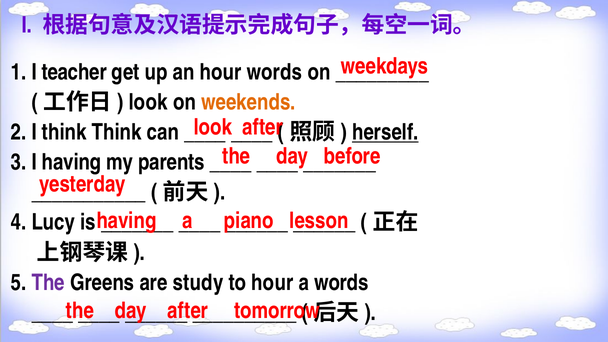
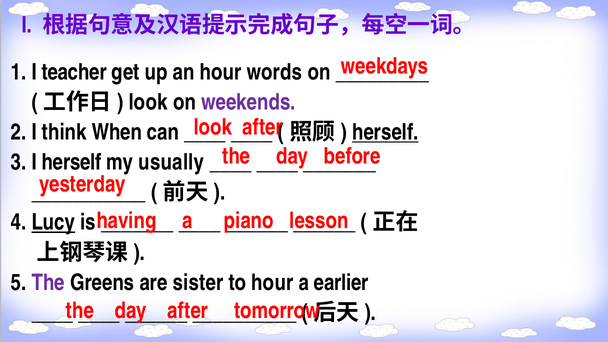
weekends colour: orange -> purple (248, 102)
think Think: Think -> When (117, 132)
I having: having -> herself (72, 162)
parents: parents -> usually (171, 162)
Lucy underline: none -> present (53, 222)
study: study -> sister (198, 283)
a words: words -> earlier (341, 283)
